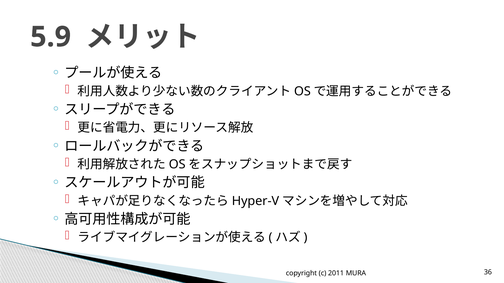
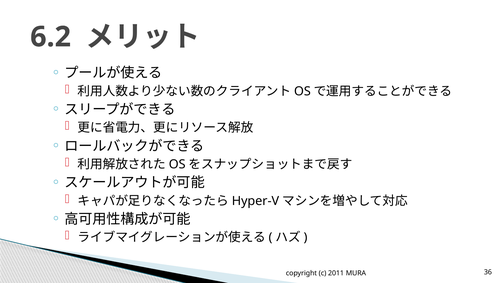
5.9: 5.9 -> 6.2 (51, 37)
